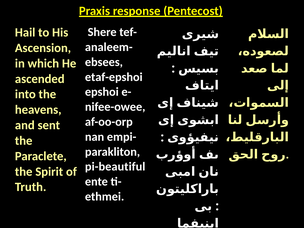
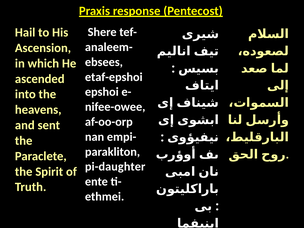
pi-beautiful: pi-beautiful -> pi-daughter (115, 167)
